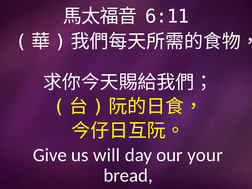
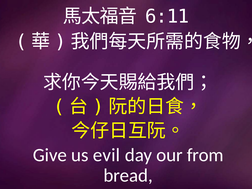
will: will -> evil (107, 155)
your: your -> from (205, 155)
